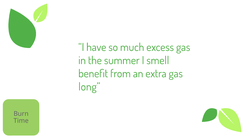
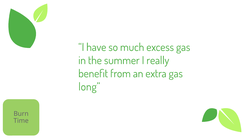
smell: smell -> really (158, 61)
